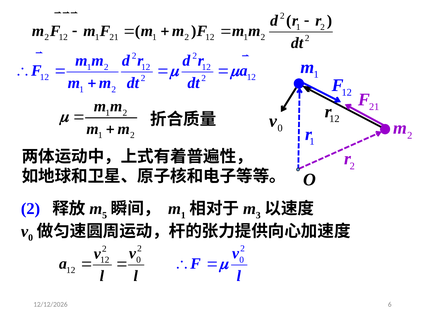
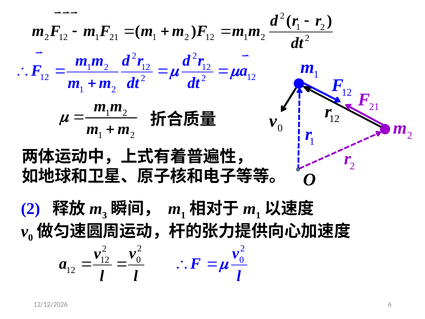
5: 5 -> 3 (105, 215)
3: 3 -> 1 (258, 215)
